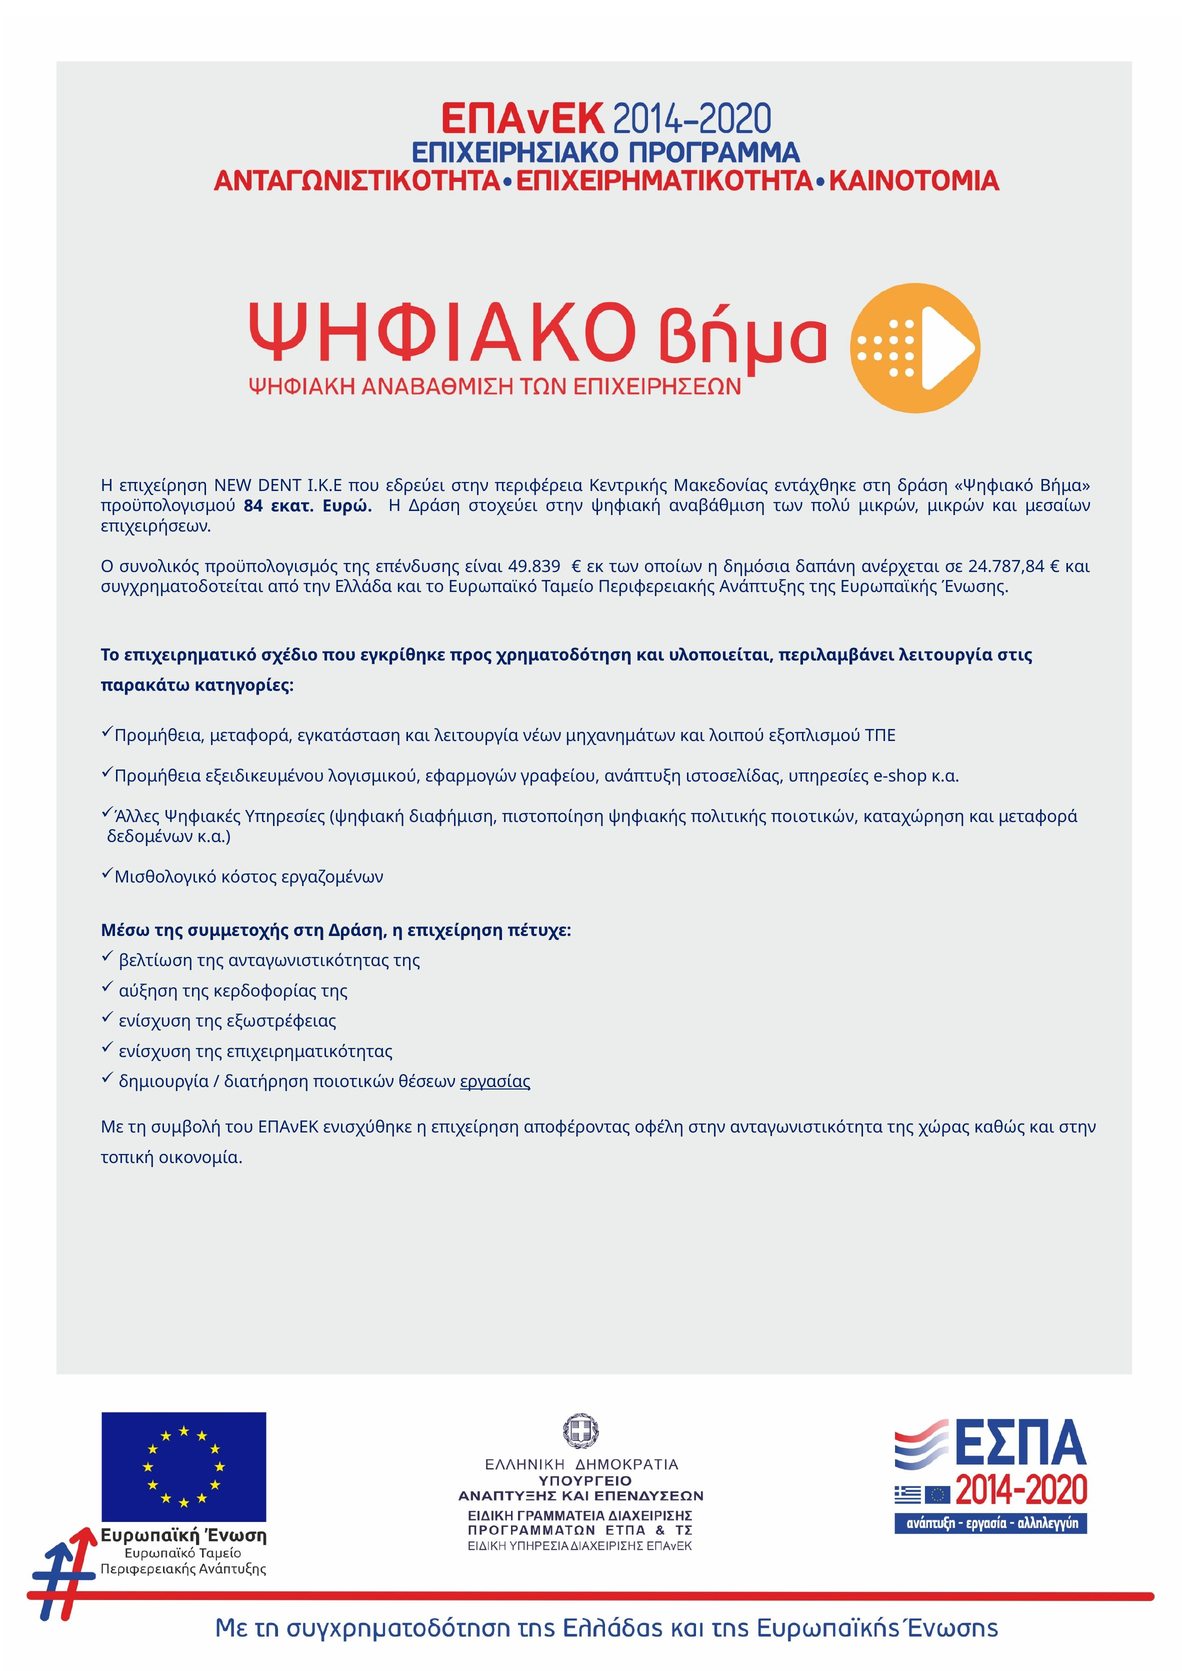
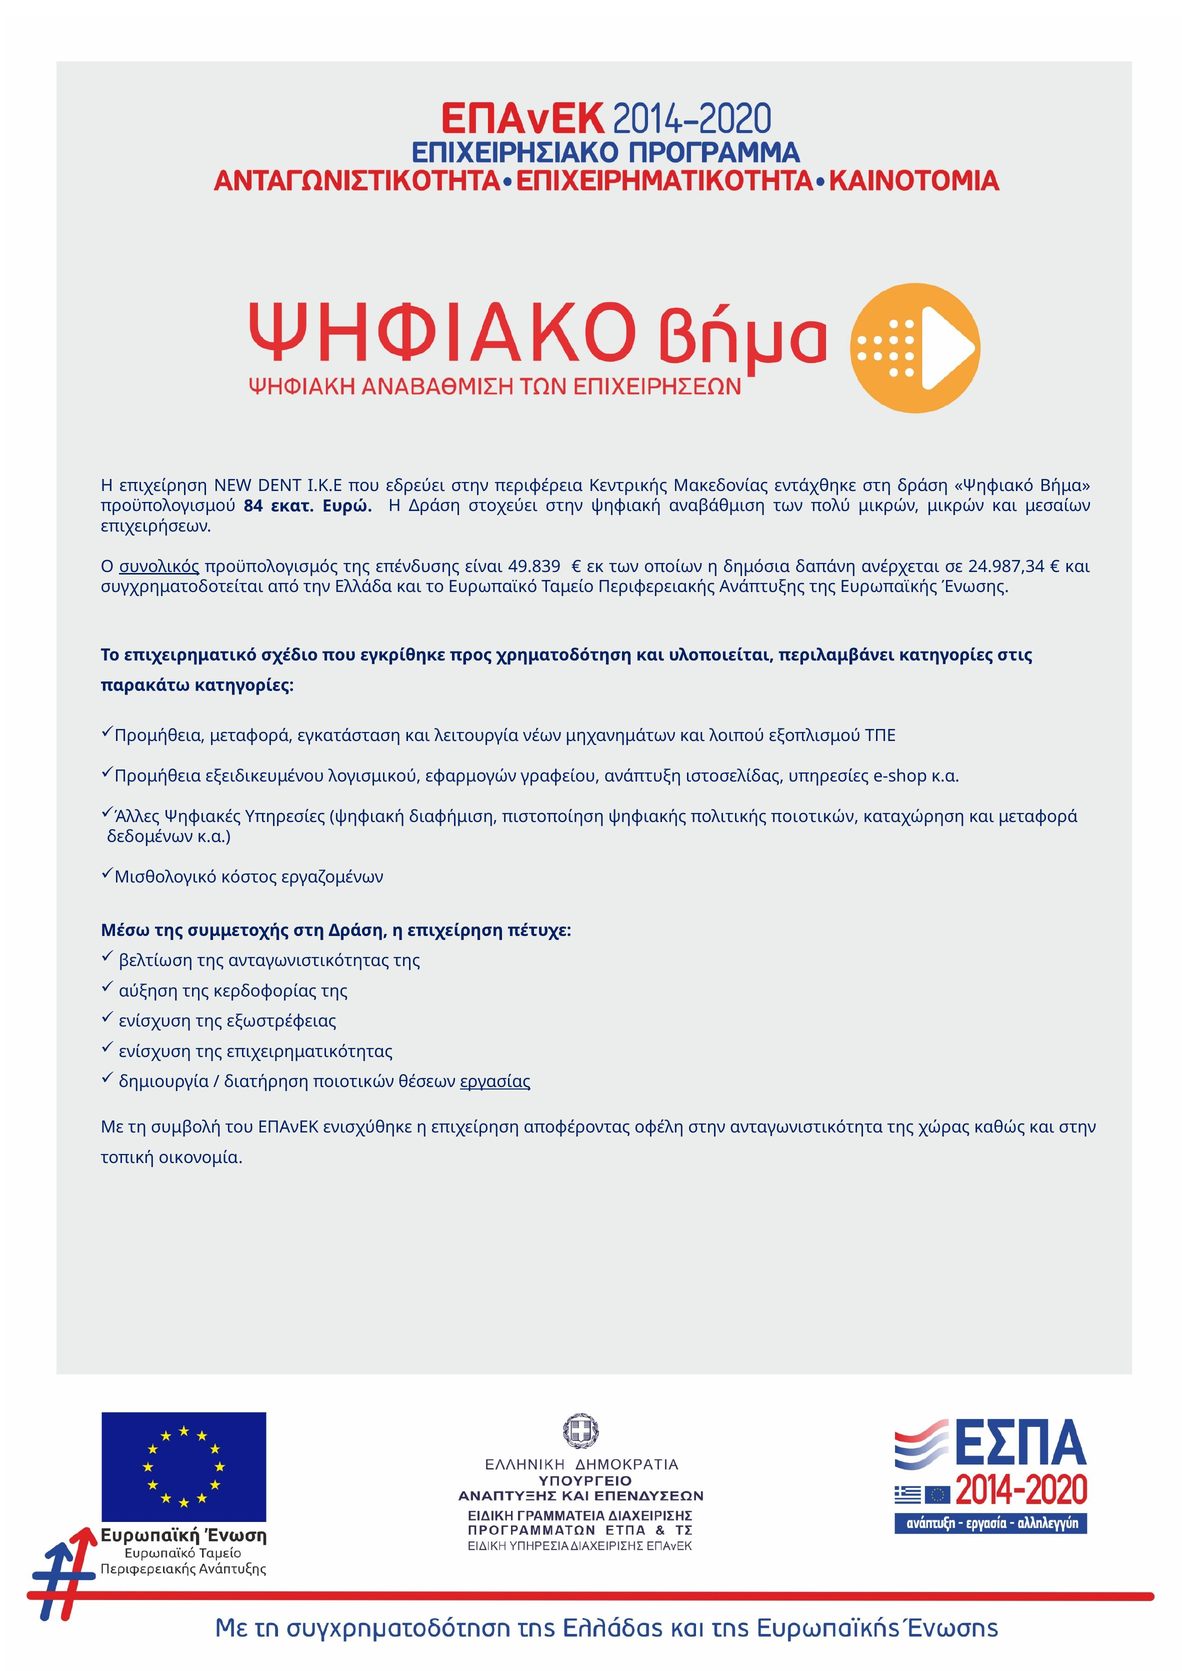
συνολικός underline: none -> present (159, 567)
24.787,84: 24.787,84 -> 24.987,34 (1006, 567)
περιλαμβάνει λειτουργία: λειτουργία -> κατηγορίες (946, 655)
